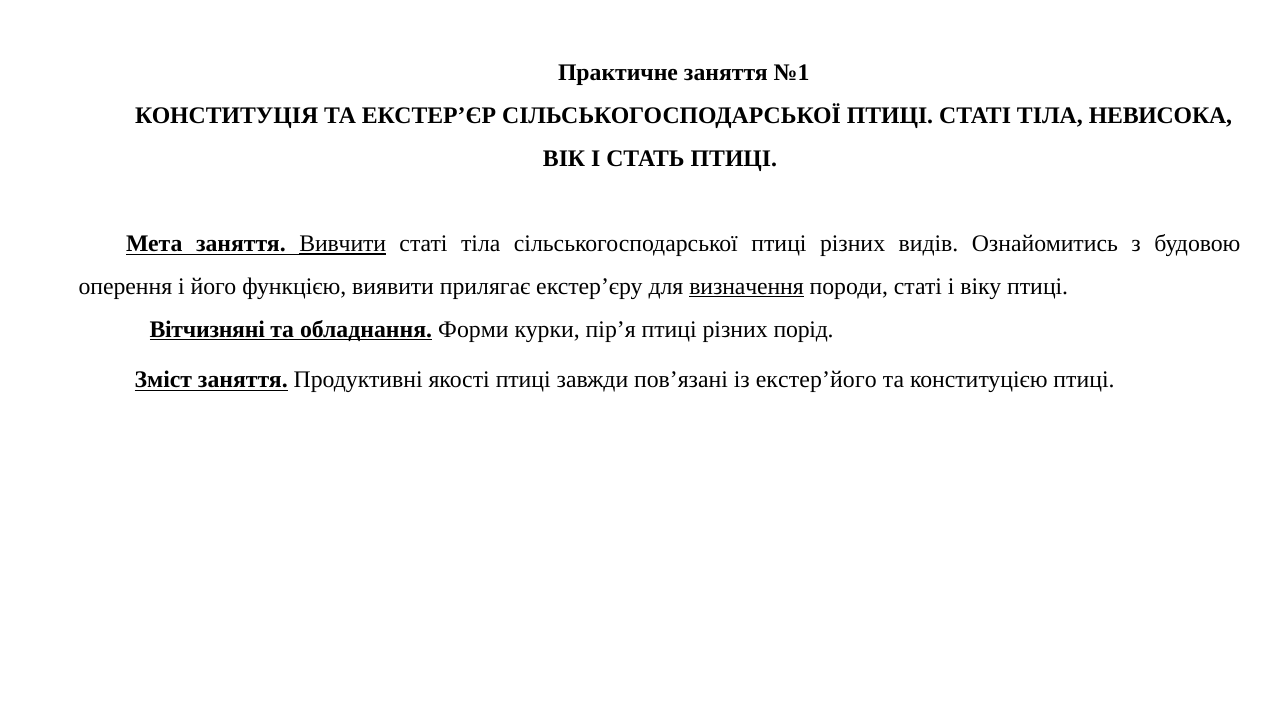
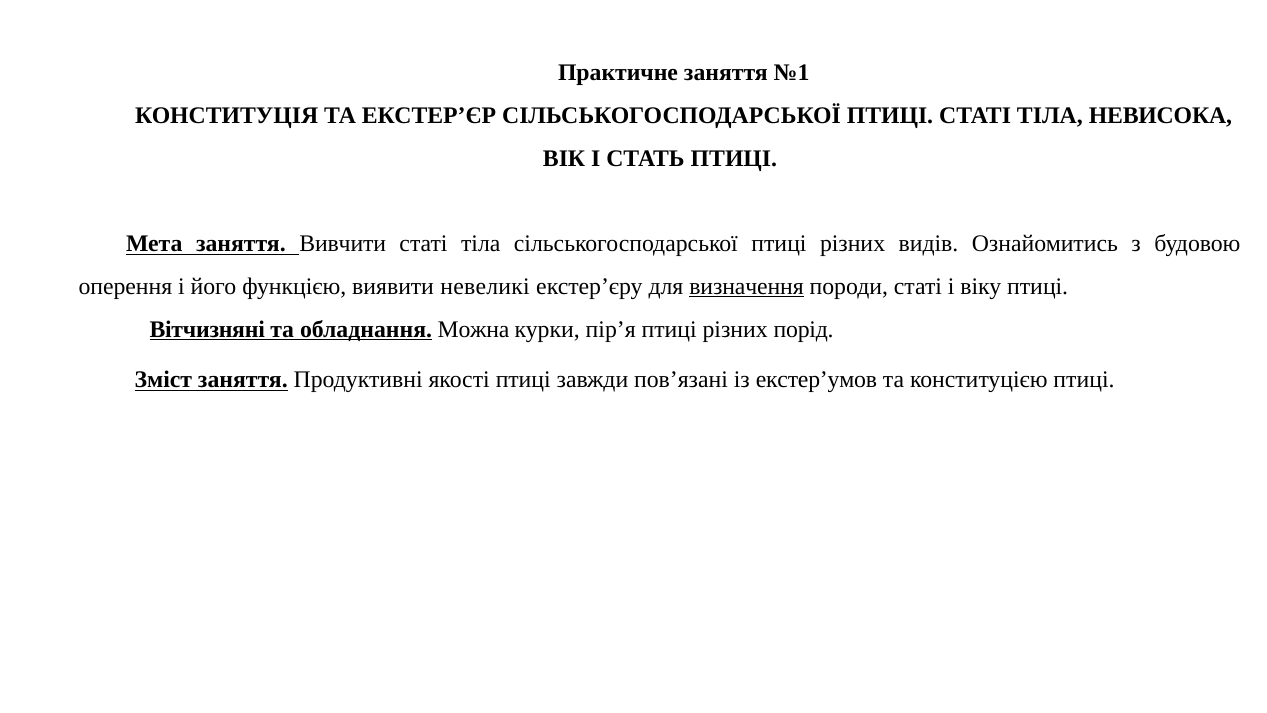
Вивчити underline: present -> none (343, 244)
прилягає: прилягає -> невеликі (485, 286)
Форми: Форми -> Можна (474, 329)
екстер’його: екстер’його -> екстер’умов (816, 380)
